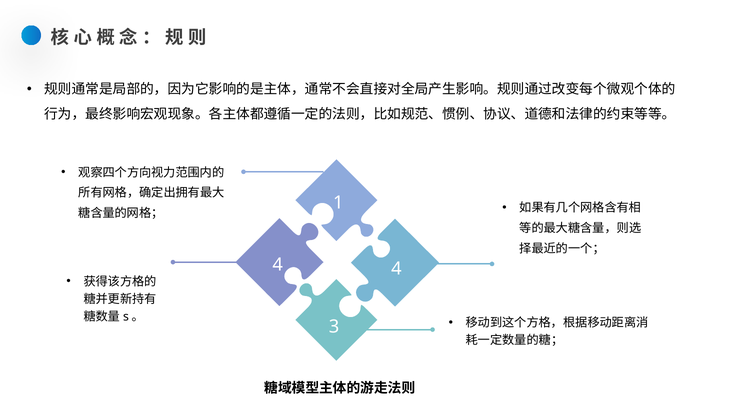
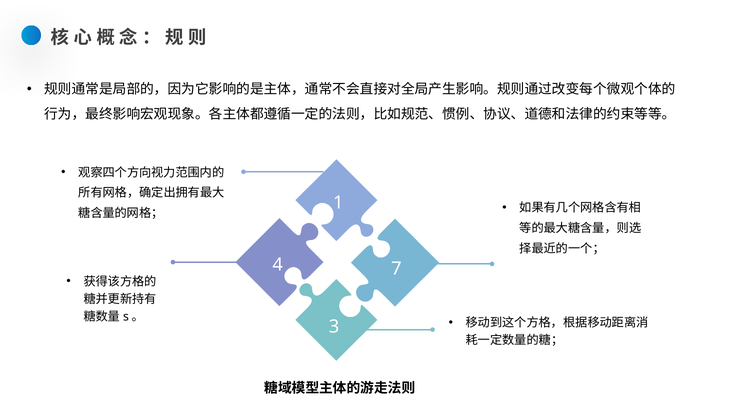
4 4: 4 -> 7 (396, 269)
